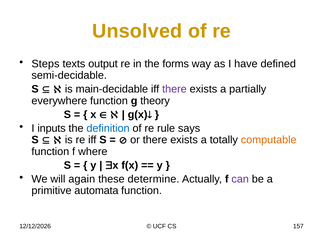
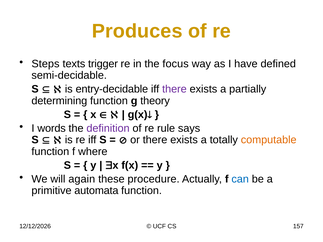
Unsolved: Unsolved -> Produces (137, 31)
output: output -> trigger (103, 64)
forms: forms -> focus (176, 64)
main-decidable: main-decidable -> entry-decidable (112, 89)
everywhere: everywhere -> determining (59, 101)
inputs: inputs -> words (52, 128)
definition colour: blue -> purple (108, 128)
determine: determine -> procedure (154, 179)
can colour: purple -> blue (240, 179)
